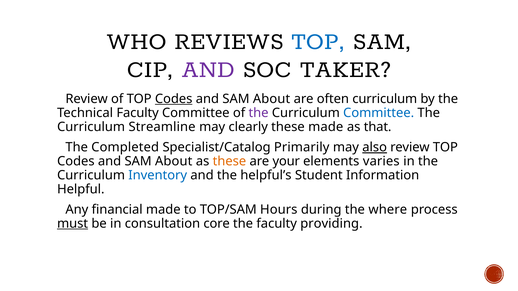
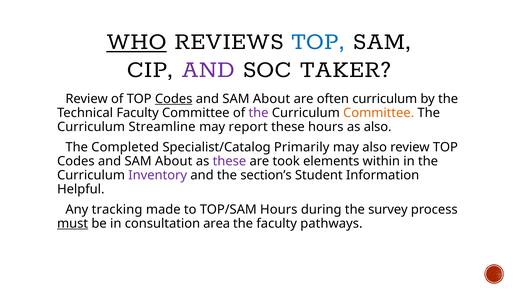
WHO underline: none -> present (137, 41)
Committee colour: blue -> orange (379, 113)
clearly: clearly -> report (248, 127)
these made: made -> hours (326, 127)
as that: that -> also (378, 127)
also underline: present -> none (375, 147)
these colour: orange -> purple (229, 161)
your: your -> took (286, 161)
varies: varies -> within (381, 161)
Inventory colour: blue -> purple (158, 175)
helpful’s: helpful’s -> section’s (266, 175)
financial: financial -> tracking (117, 210)
where: where -> survey (388, 210)
core: core -> area (217, 224)
providing: providing -> pathways (331, 224)
